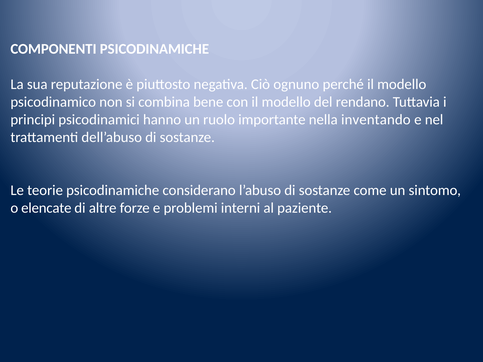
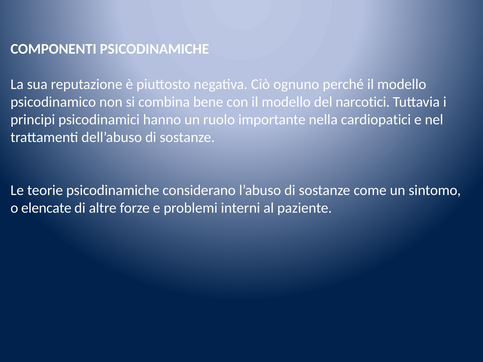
rendano: rendano -> narcotici (363, 102)
inventando: inventando -> cardiopatici (376, 120)
